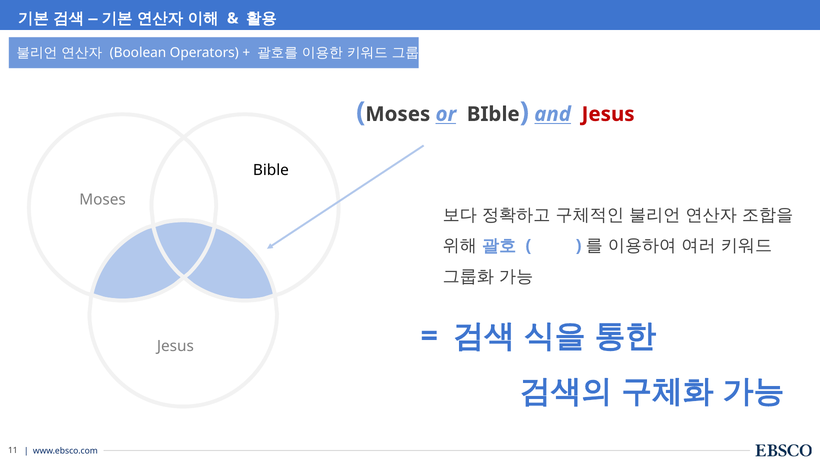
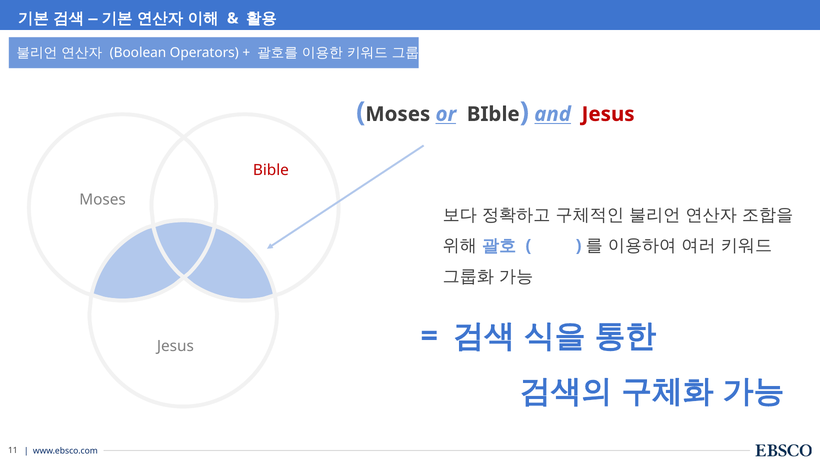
Bible colour: black -> red (271, 170)
